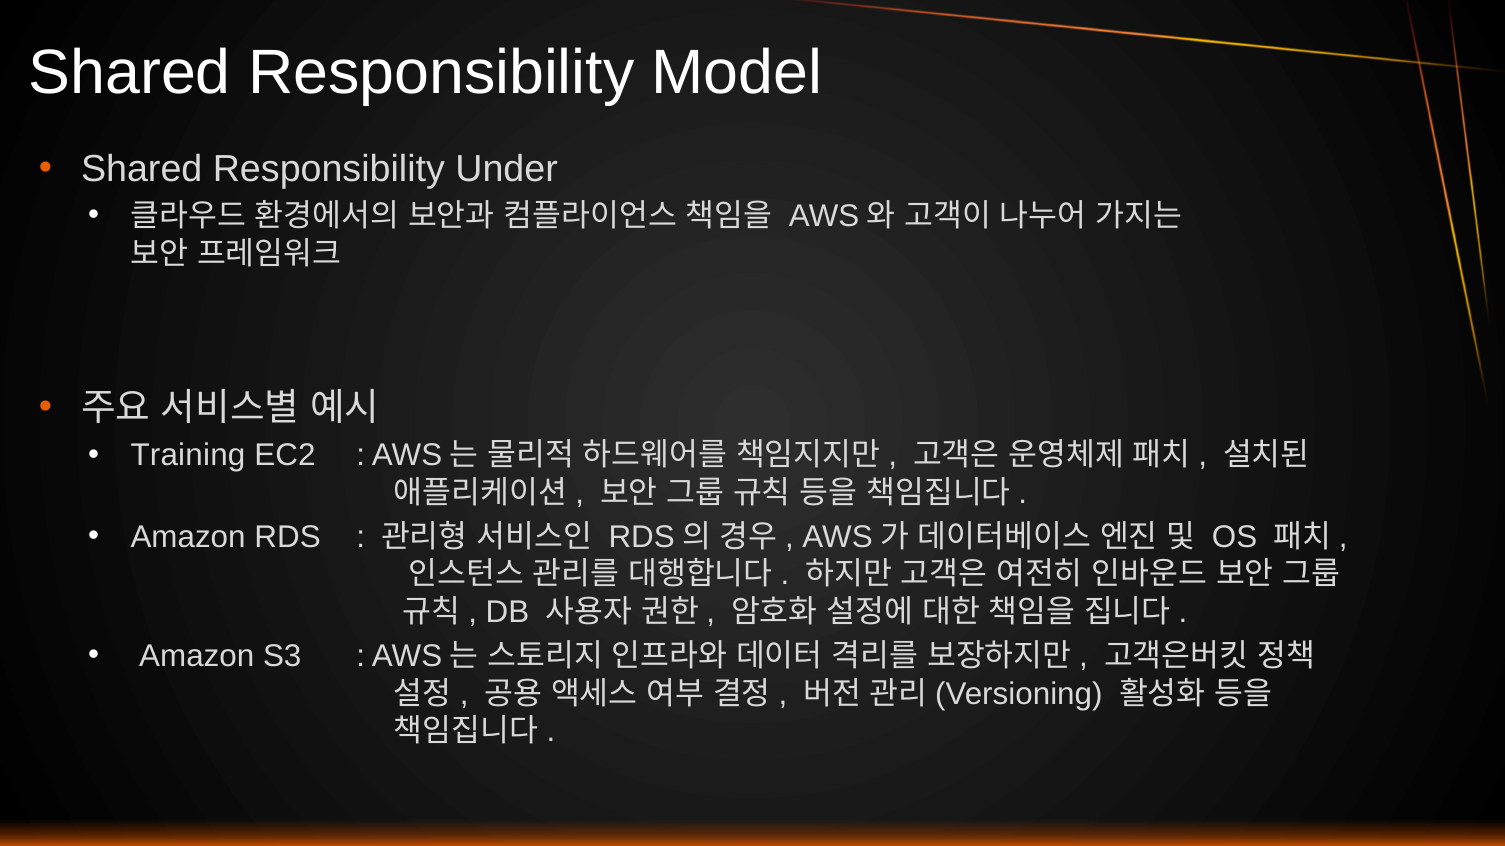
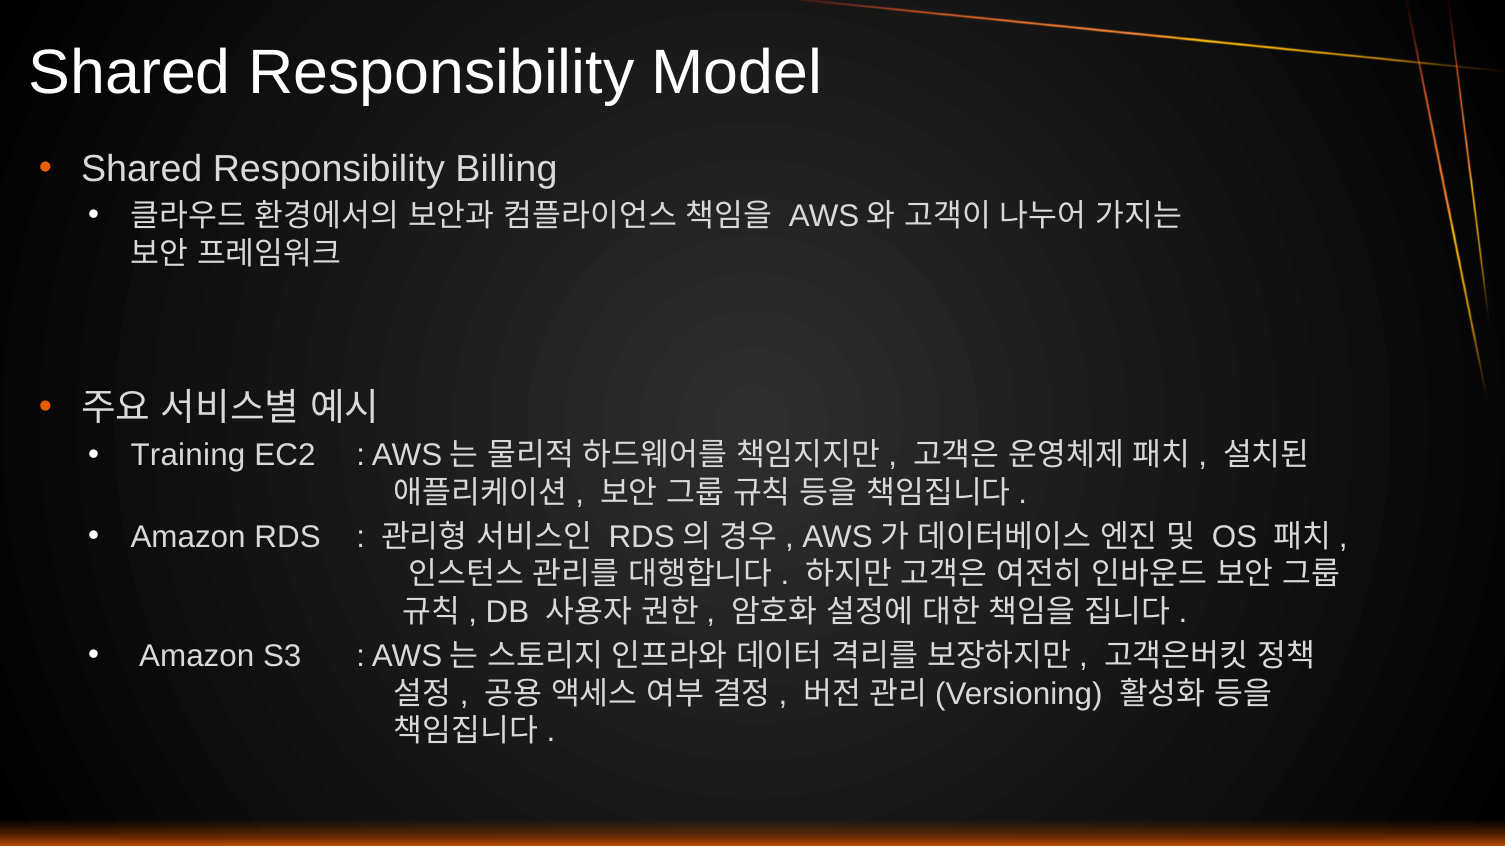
Under: Under -> Billing (506, 169)
